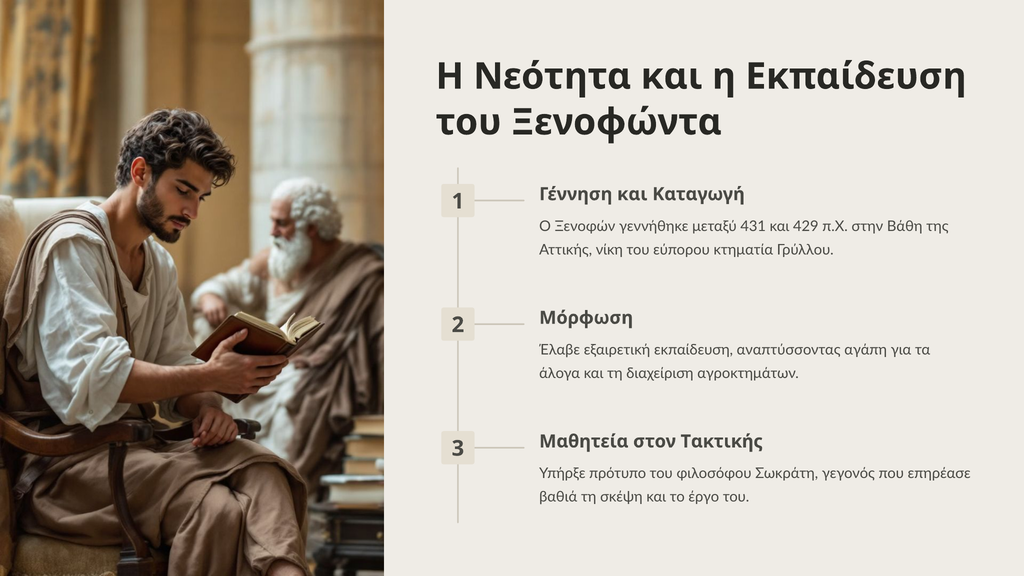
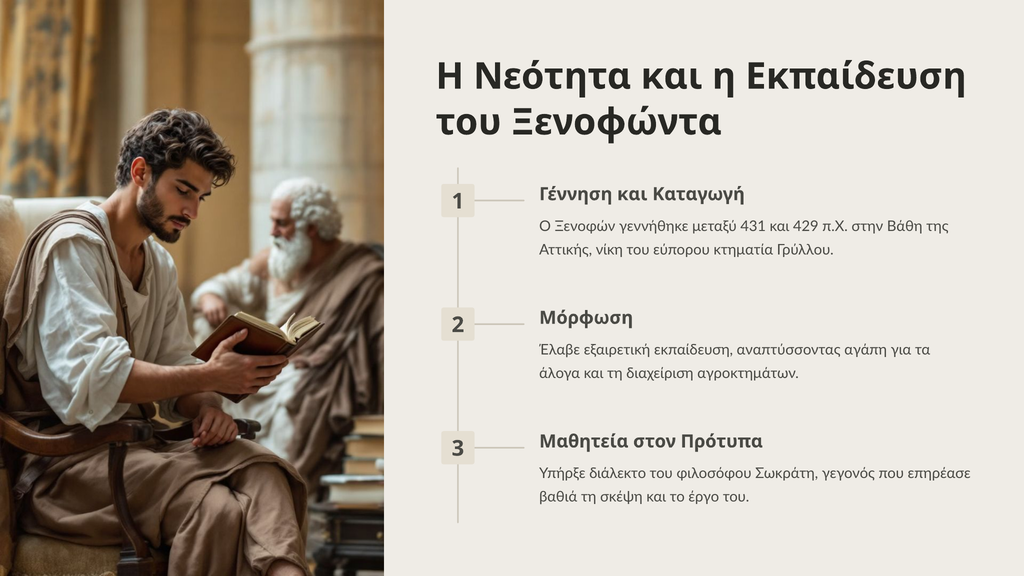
Τακτικής: Τακτικής -> Πρότυπα (722, 441)
πρότυπο: πρότυπο -> διάλεκτο (618, 473)
